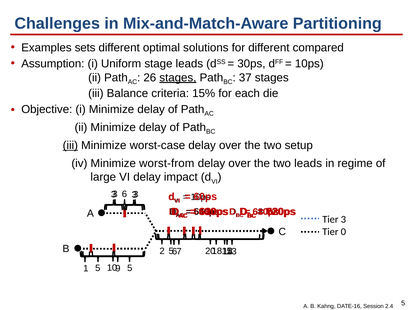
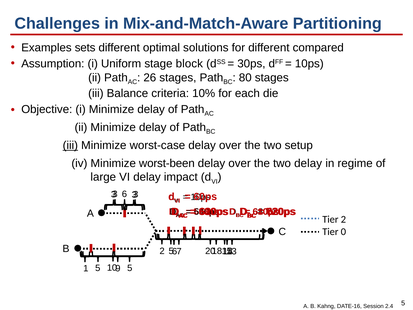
stage leads: leads -> block (189, 64)
stages underline: present -> none (178, 77)
37: 37 -> 80 (245, 77)
15%: 15% -> 10% (204, 93)
worst-from: worst-from -> worst-been (167, 163)
two leads: leads -> delay (308, 163)
Tier 3: 3 -> 2 (343, 219)
